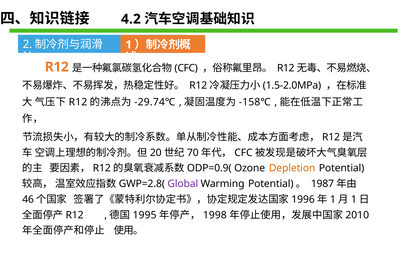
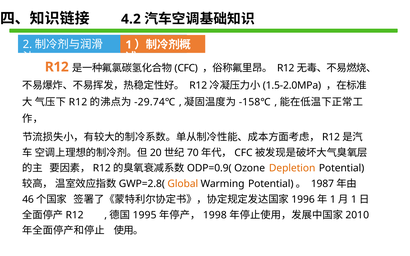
Global colour: purple -> orange (183, 184)
